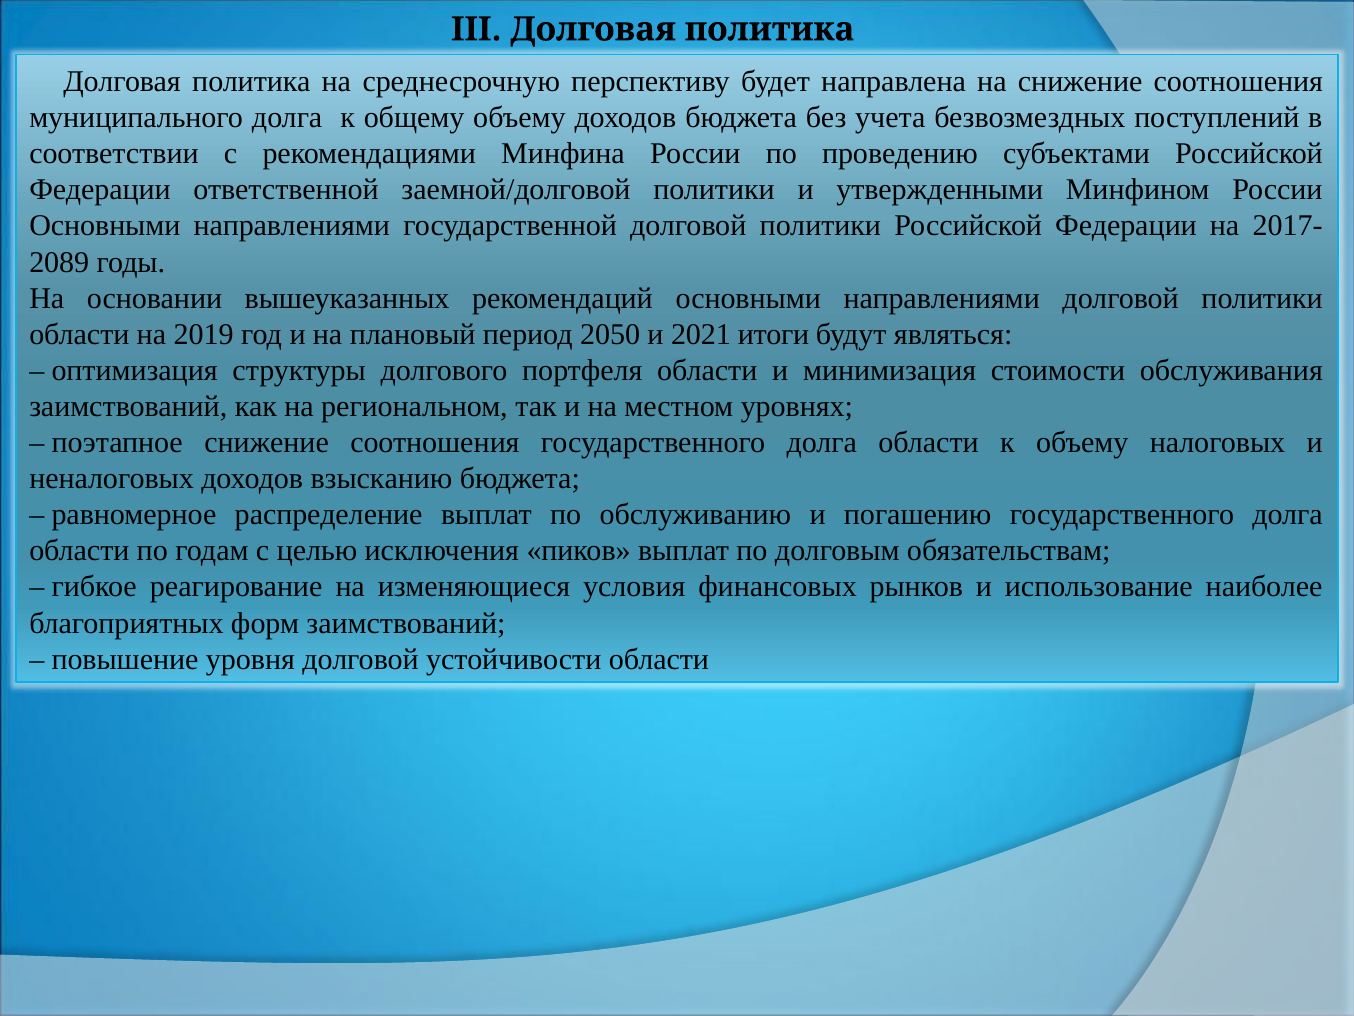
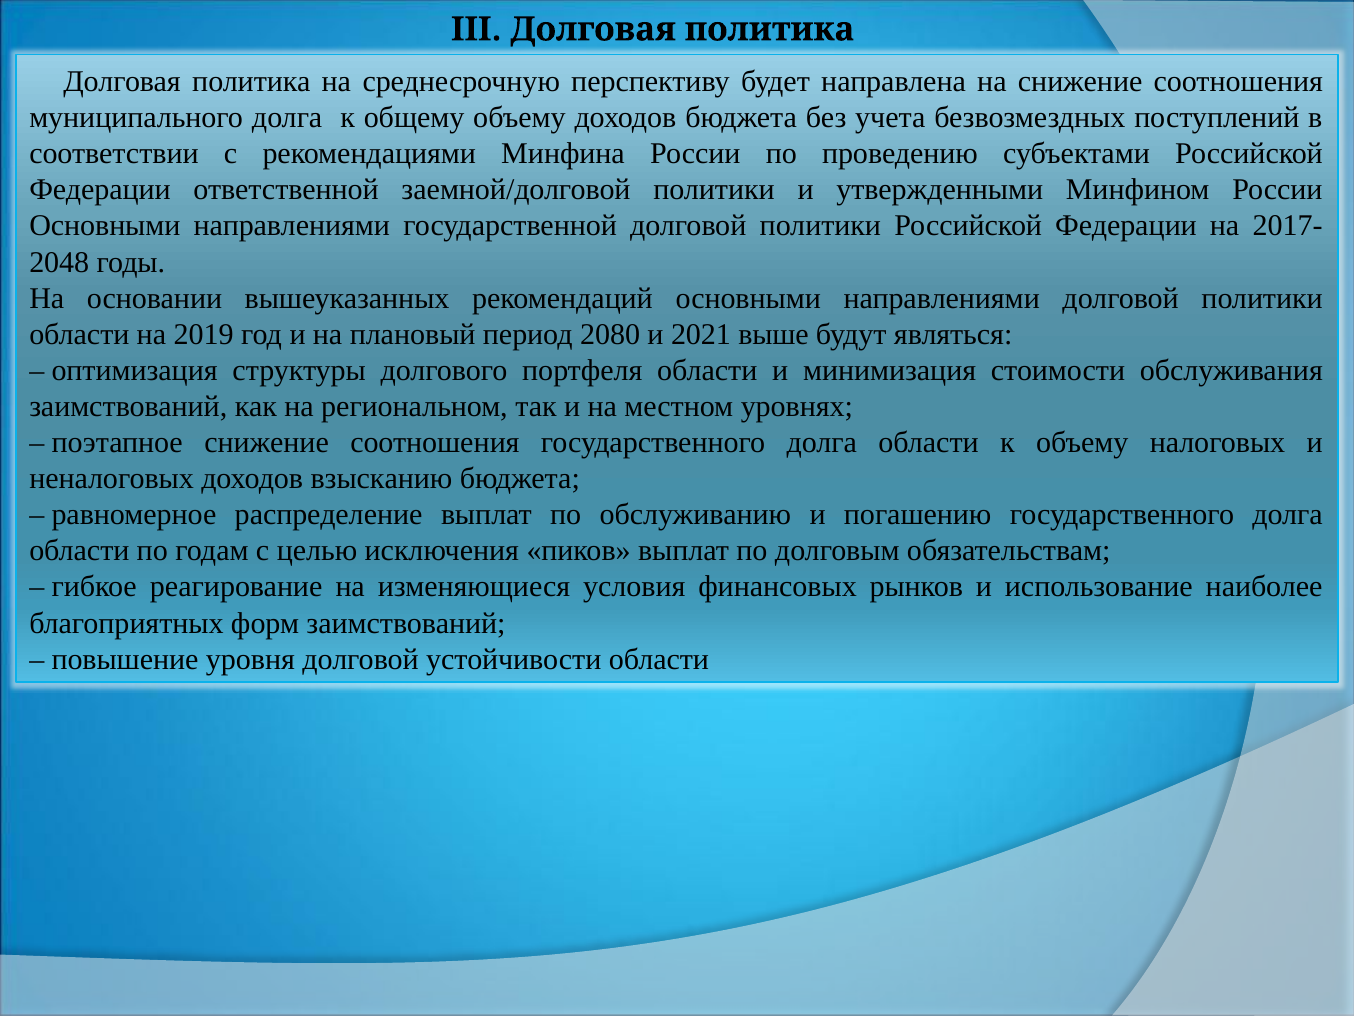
2089: 2089 -> 2048 (59, 262)
2050: 2050 -> 2080 (610, 334)
итоги: итоги -> выше (774, 334)
